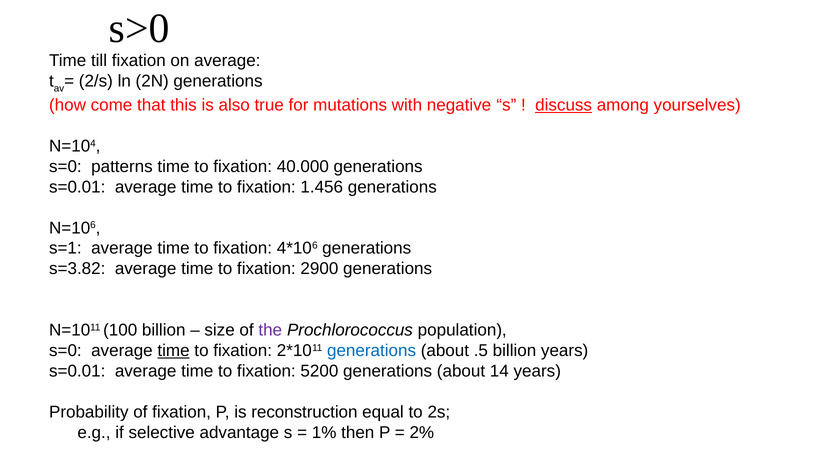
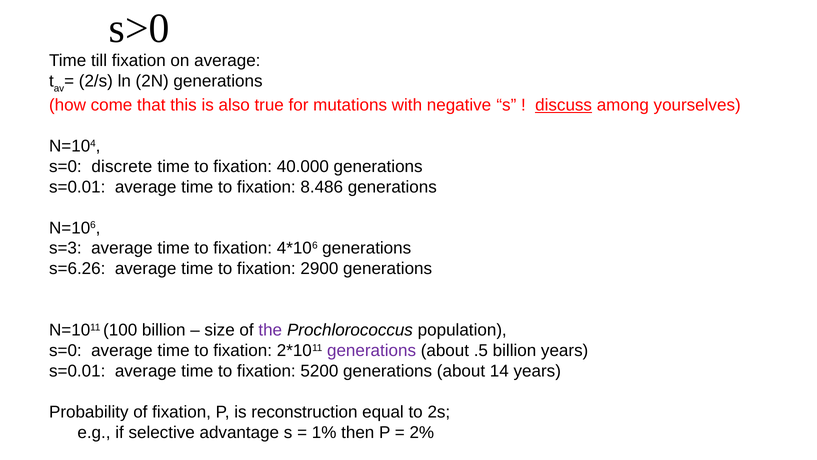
patterns: patterns -> discrete (122, 166)
1.456: 1.456 -> 8.486 (322, 187)
s=1: s=1 -> s=3 (65, 248)
s=3.82: s=3.82 -> s=6.26 (77, 269)
time underline: present -> none (174, 350)
generations colour: blue -> purple (372, 350)
